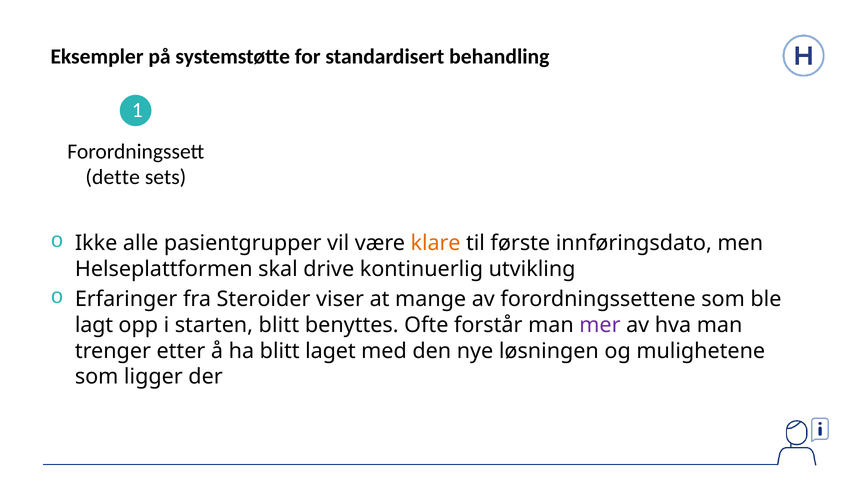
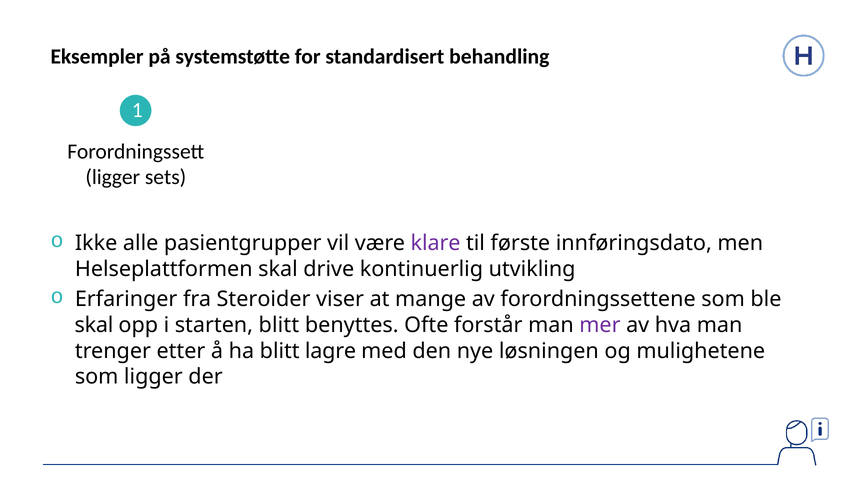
dette: dette -> ligger (113, 177)
klare colour: orange -> purple (436, 243)
lagt: lagt -> skal (94, 325)
laget: laget -> lagre (331, 351)
